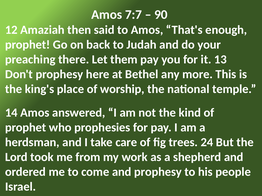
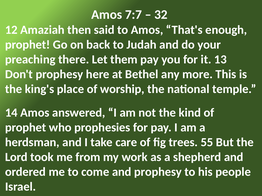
90: 90 -> 32 (161, 15)
24: 24 -> 55 (207, 143)
